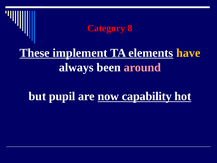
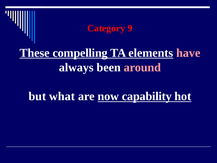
8: 8 -> 9 (130, 28)
implement: implement -> compelling (80, 53)
have colour: yellow -> pink (188, 53)
pupil: pupil -> what (62, 96)
